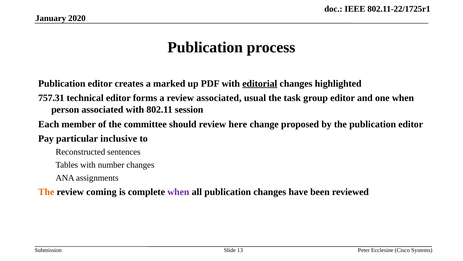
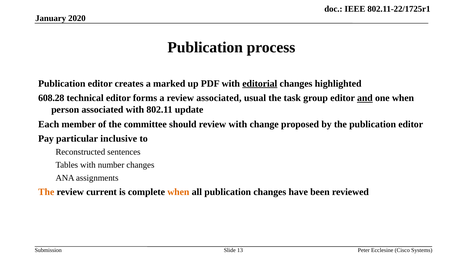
757.31: 757.31 -> 608.28 (51, 98)
and underline: none -> present (365, 98)
session: session -> update (189, 110)
review here: here -> with (238, 124)
coming: coming -> current (102, 191)
when colour: purple -> orange (178, 191)
